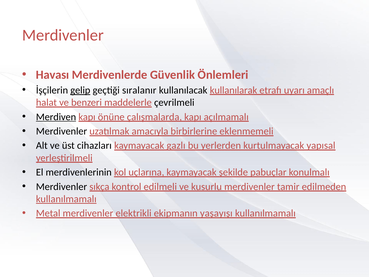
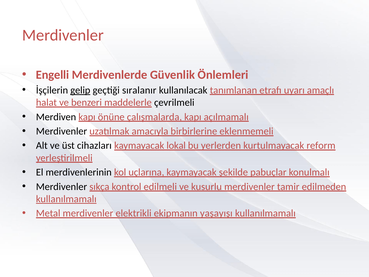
Havası: Havası -> Engelli (53, 75)
kullanılarak: kullanılarak -> tanımlanan (233, 90)
Merdiven underline: present -> none (56, 117)
gazlı: gazlı -> lokal (176, 145)
yapısal: yapısal -> reform (321, 145)
